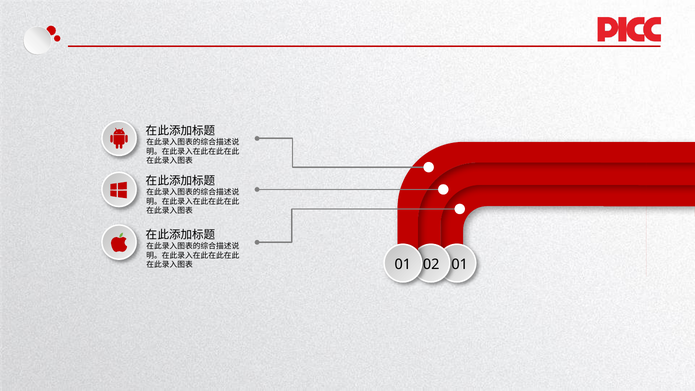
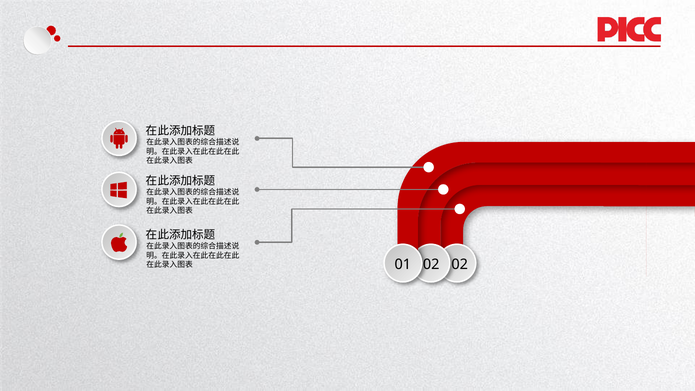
02 01: 01 -> 02 (460, 265)
